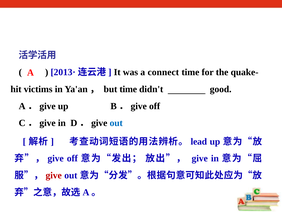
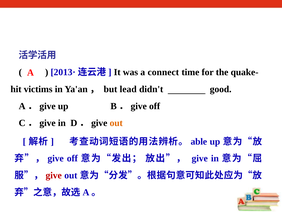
but time: time -> lead (128, 89)
out colour: blue -> orange (116, 123)
lead: lead -> able (199, 141)
